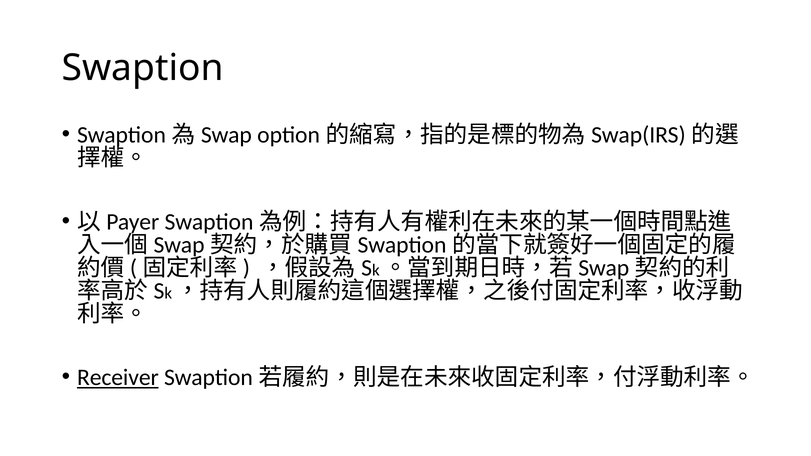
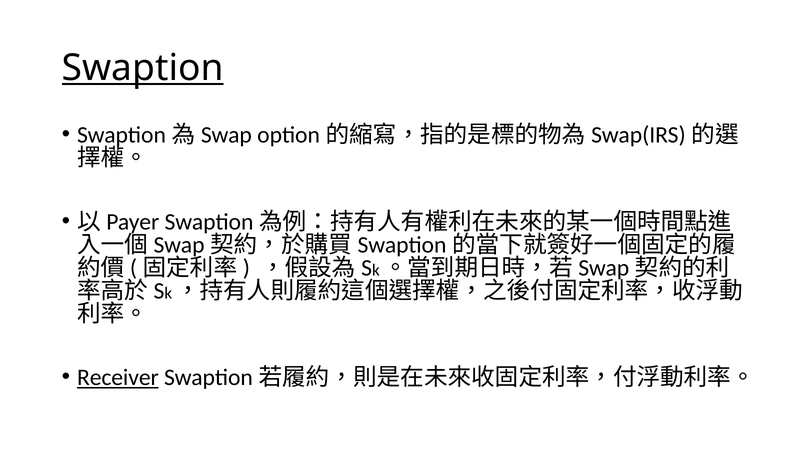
Swaption underline: none -> present (143, 68)
